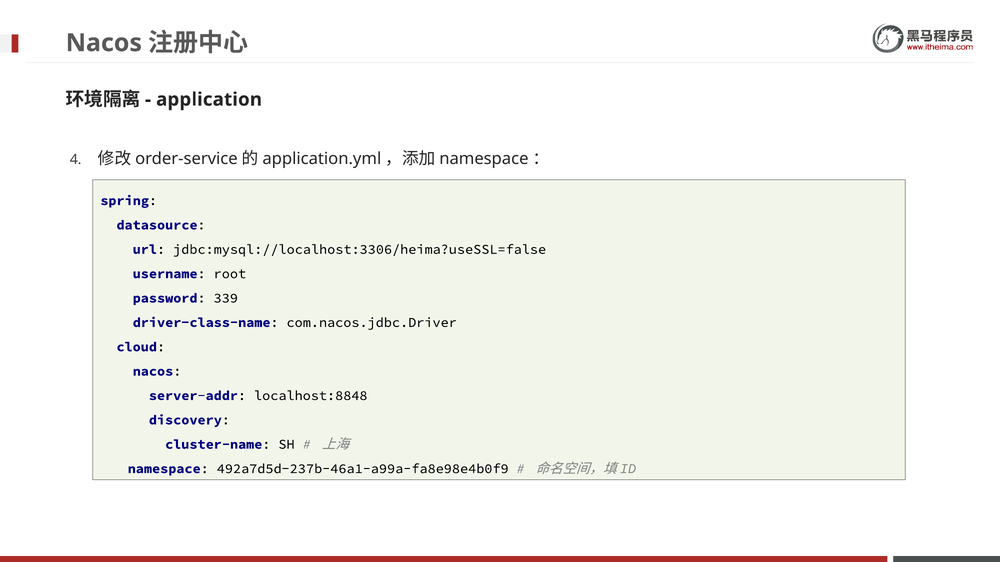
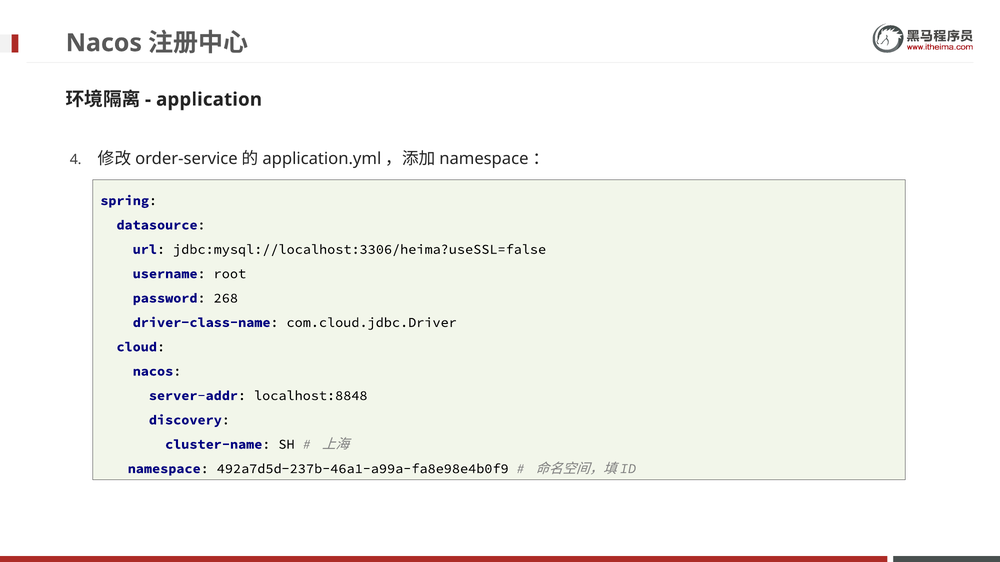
339: 339 -> 268 (226, 298)
com.nacos.jdbc.Driver: com.nacos.jdbc.Driver -> com.cloud.jdbc.Driver (372, 323)
